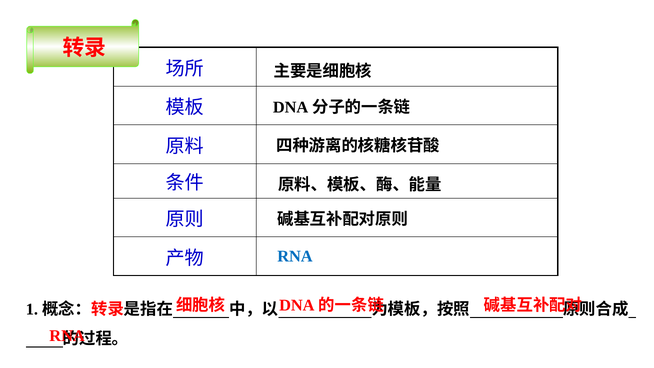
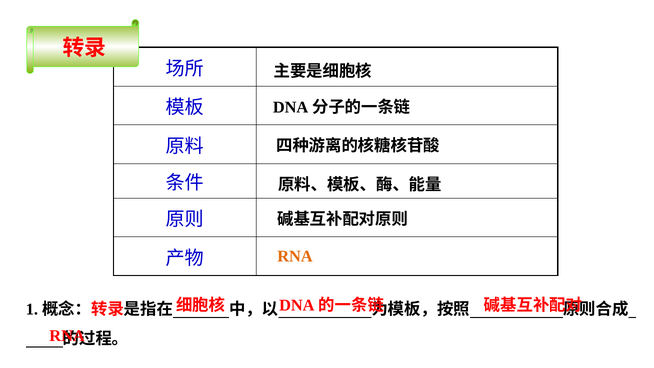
RNA colour: blue -> orange (295, 256)
